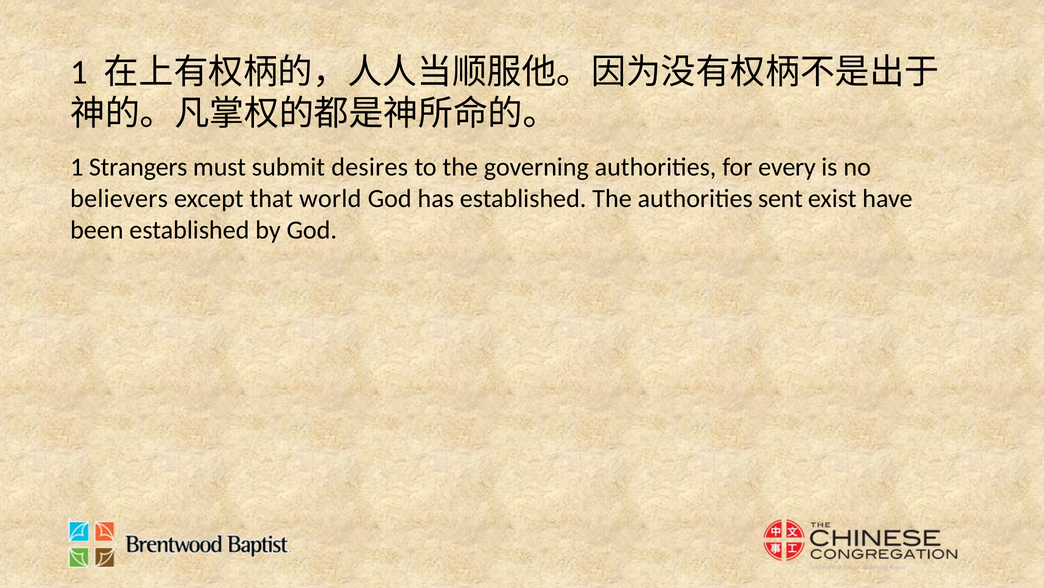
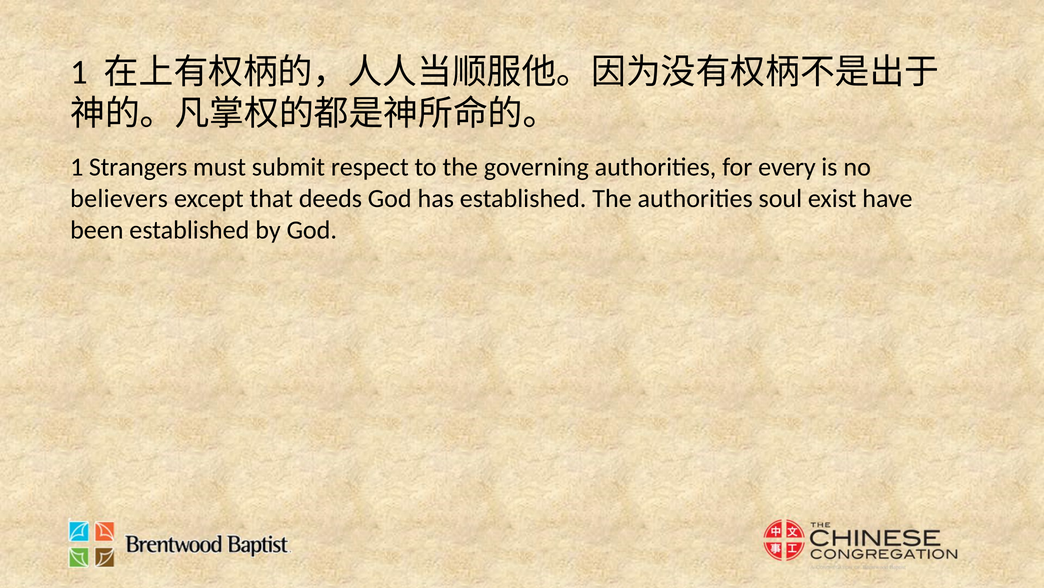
desires: desires -> respect (370, 167)
world: world -> deeds (330, 198)
sent: sent -> soul (780, 198)
